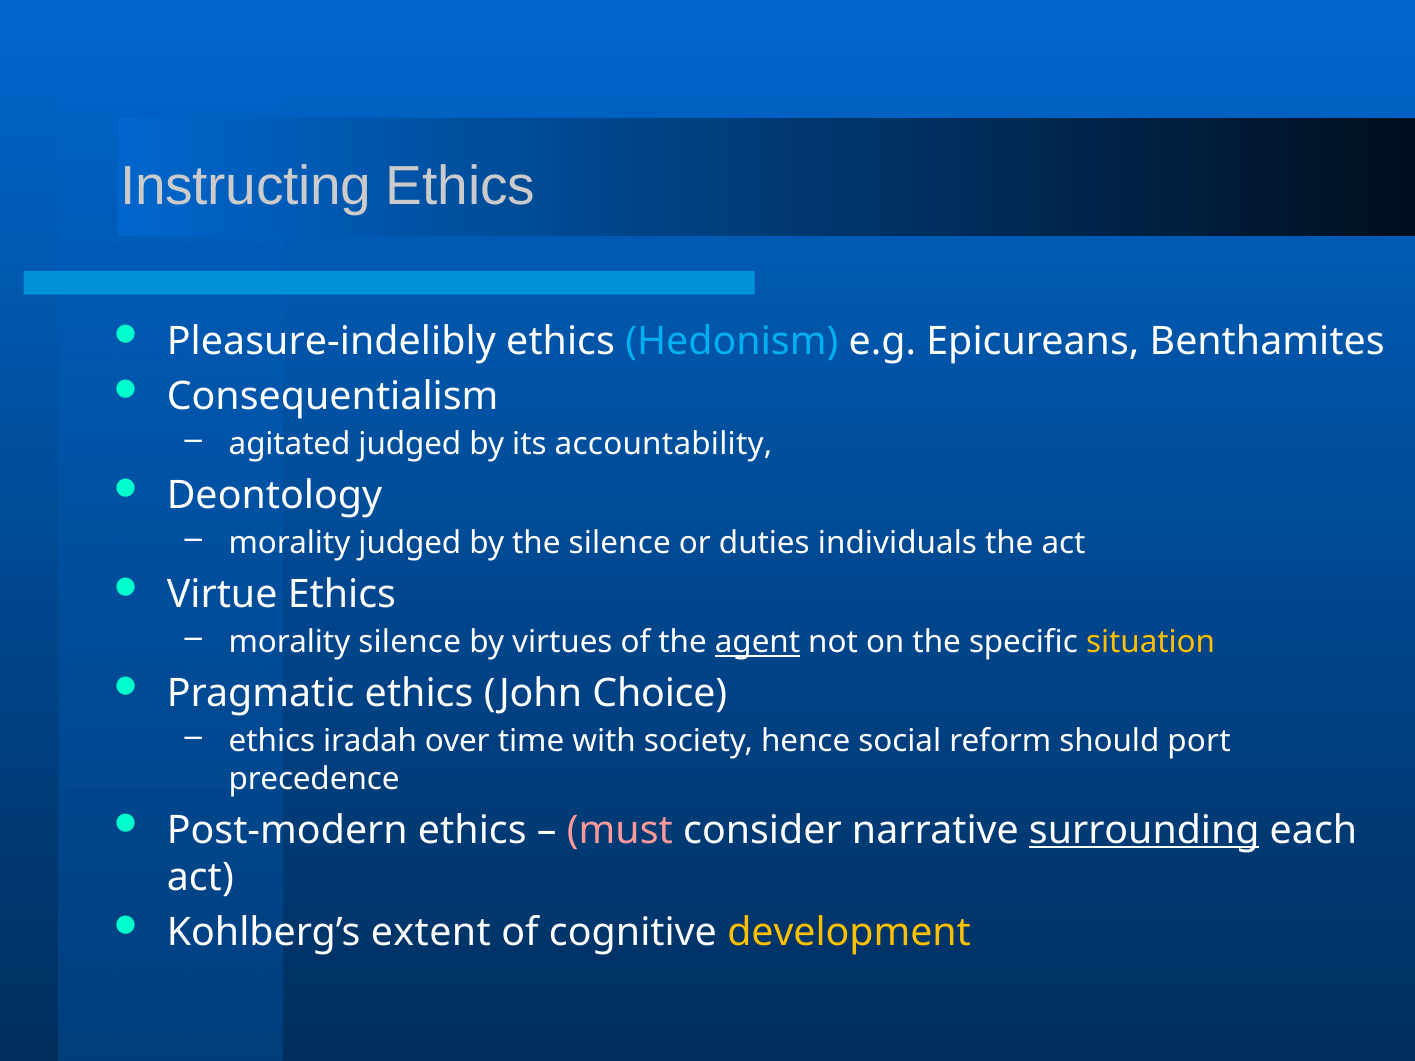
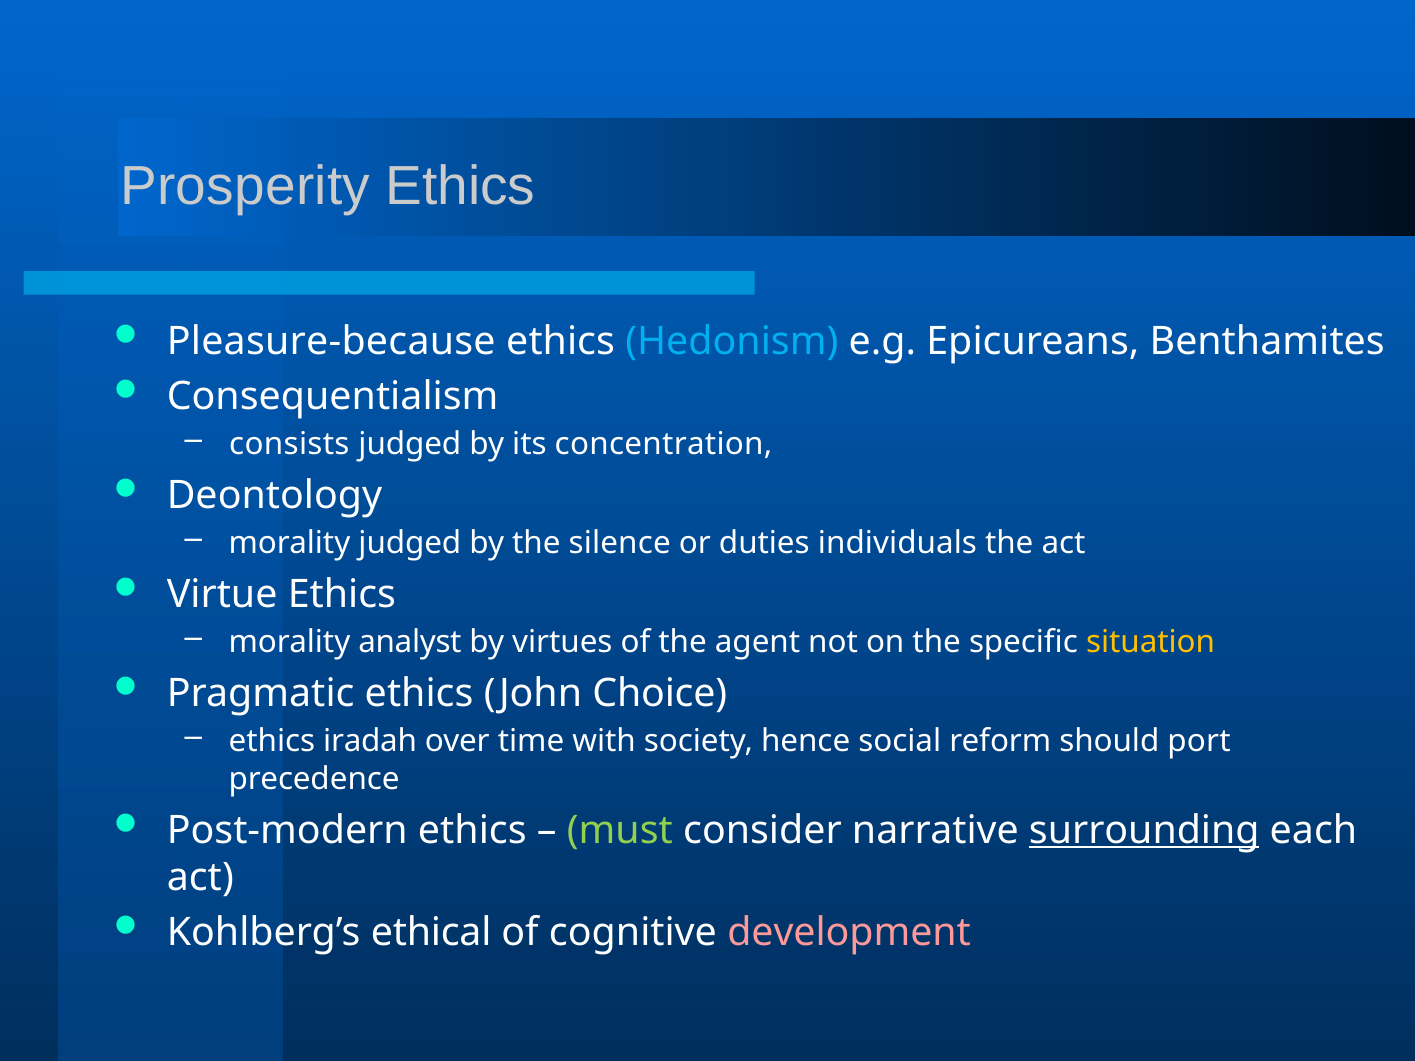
Instructing: Instructing -> Prosperity (245, 187)
Pleasure-indelibly: Pleasure-indelibly -> Pleasure-because (331, 341)
agitated: agitated -> consists (289, 444)
accountability: accountability -> concentration (664, 444)
morality silence: silence -> analyst (410, 643)
agent underline: present -> none (758, 643)
must colour: pink -> light green (620, 830)
extent: extent -> ethical (431, 932)
development colour: yellow -> pink (849, 932)
